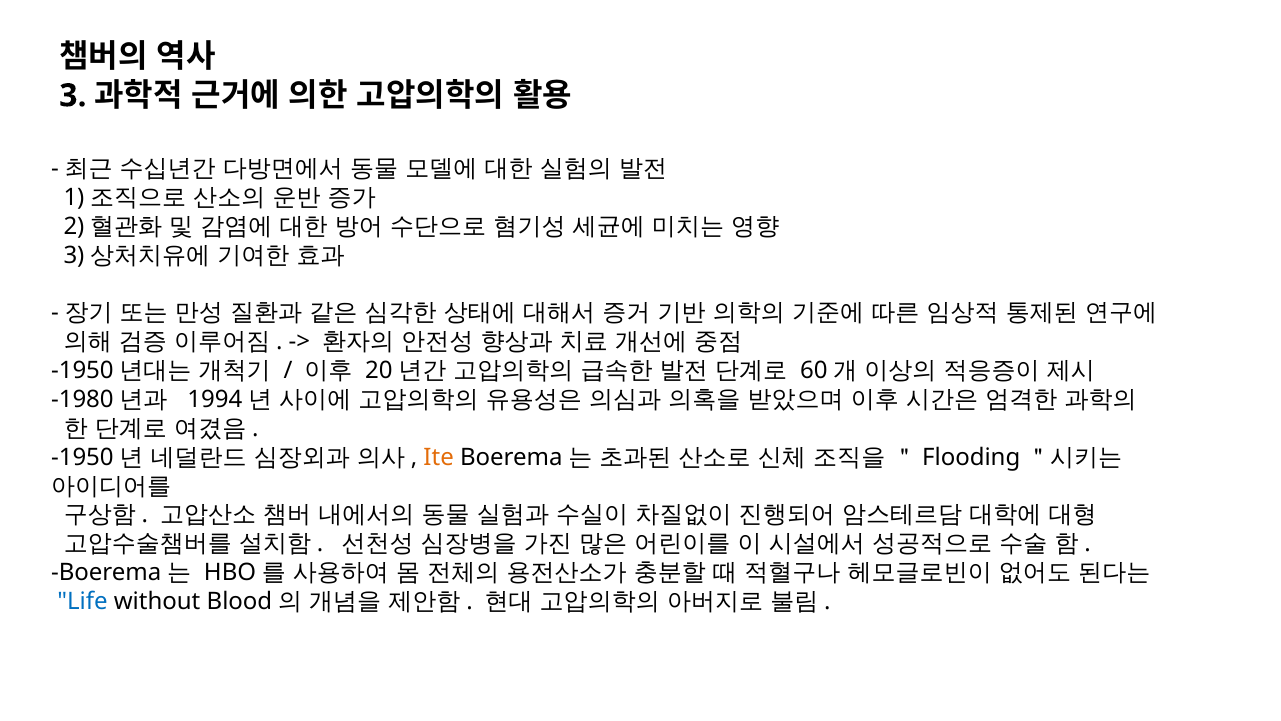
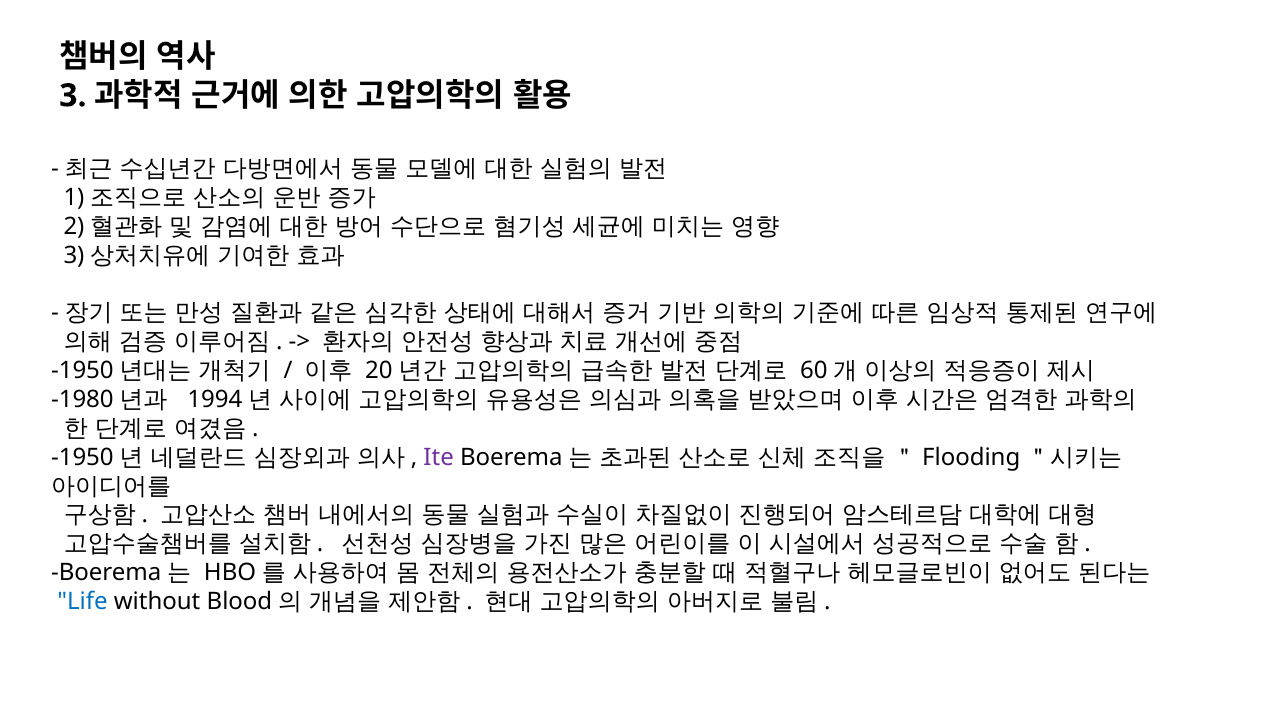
Ite colour: orange -> purple (439, 457)
